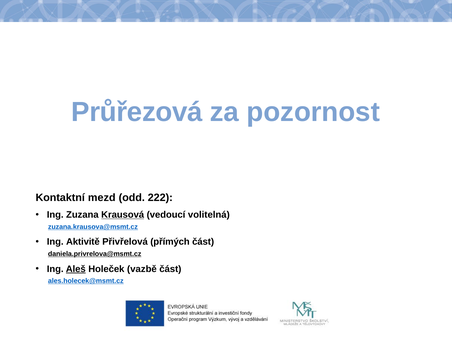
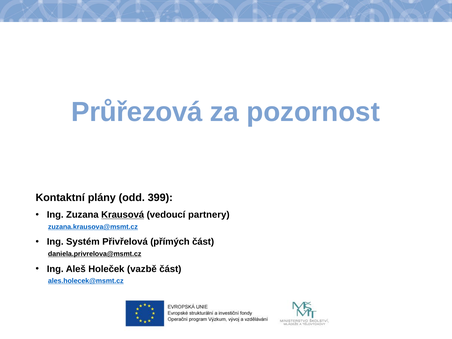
mezd: mezd -> plány (102, 198)
222: 222 -> 399 (160, 198)
volitelná: volitelná -> partnery (209, 215)
Aktivitě: Aktivitě -> Systém (83, 242)
Aleš underline: present -> none (76, 269)
